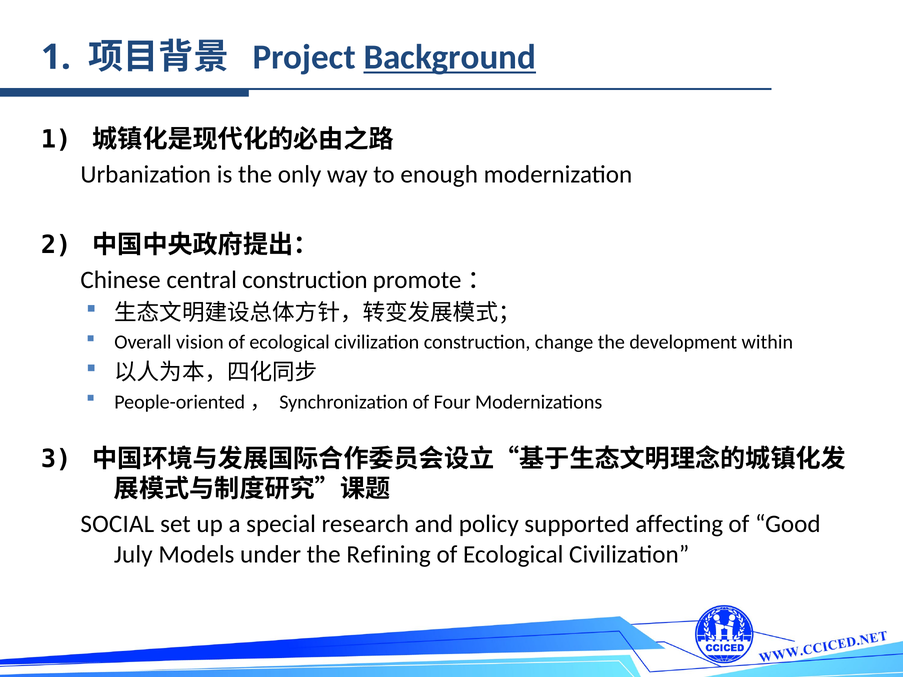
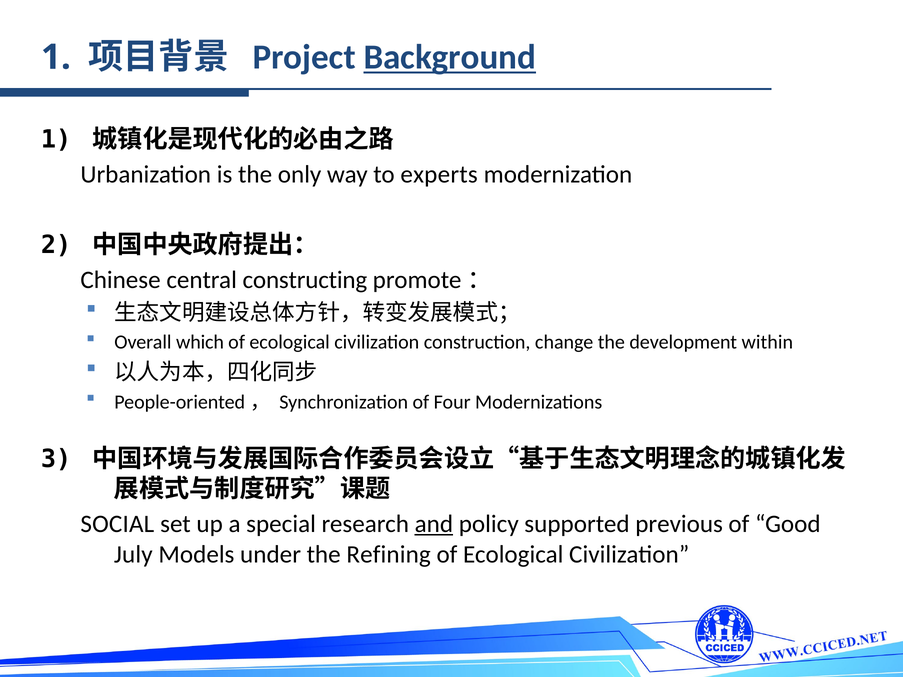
enough: enough -> experts (439, 175)
central construction: construction -> constructing (305, 280)
vision: vision -> which (200, 342)
and underline: none -> present (434, 524)
affecting: affecting -> previous (679, 524)
